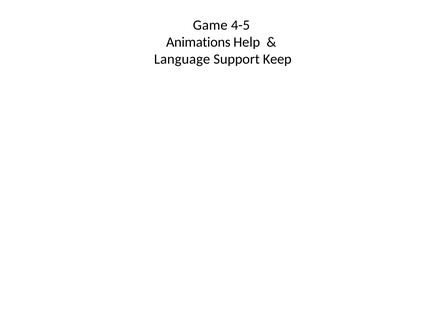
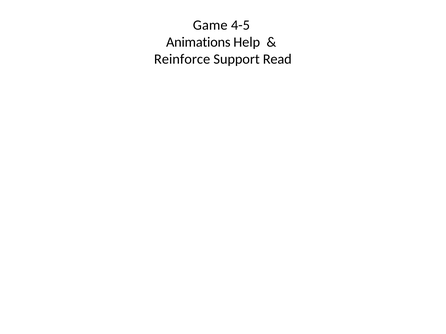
Language: Language -> Reinforce (182, 59)
Keep: Keep -> Read (277, 59)
